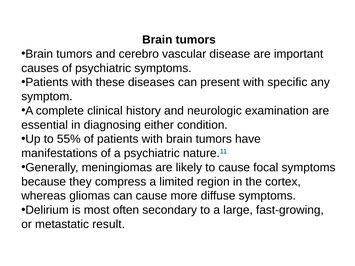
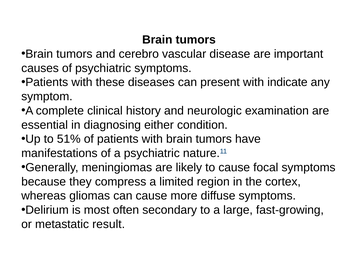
specific: specific -> indicate (287, 82)
55%: 55% -> 51% (69, 139)
